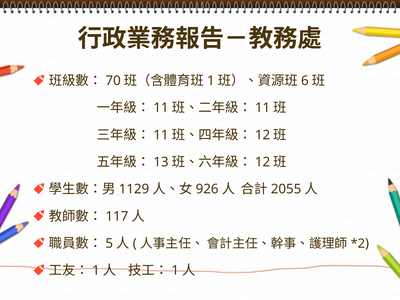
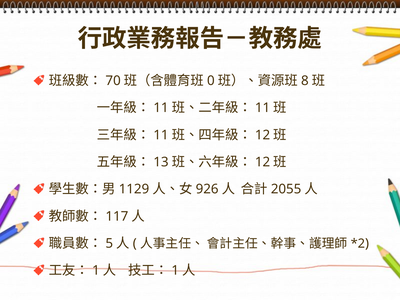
1: 1 -> 0 (211, 81)
6: 6 -> 8 (305, 81)
